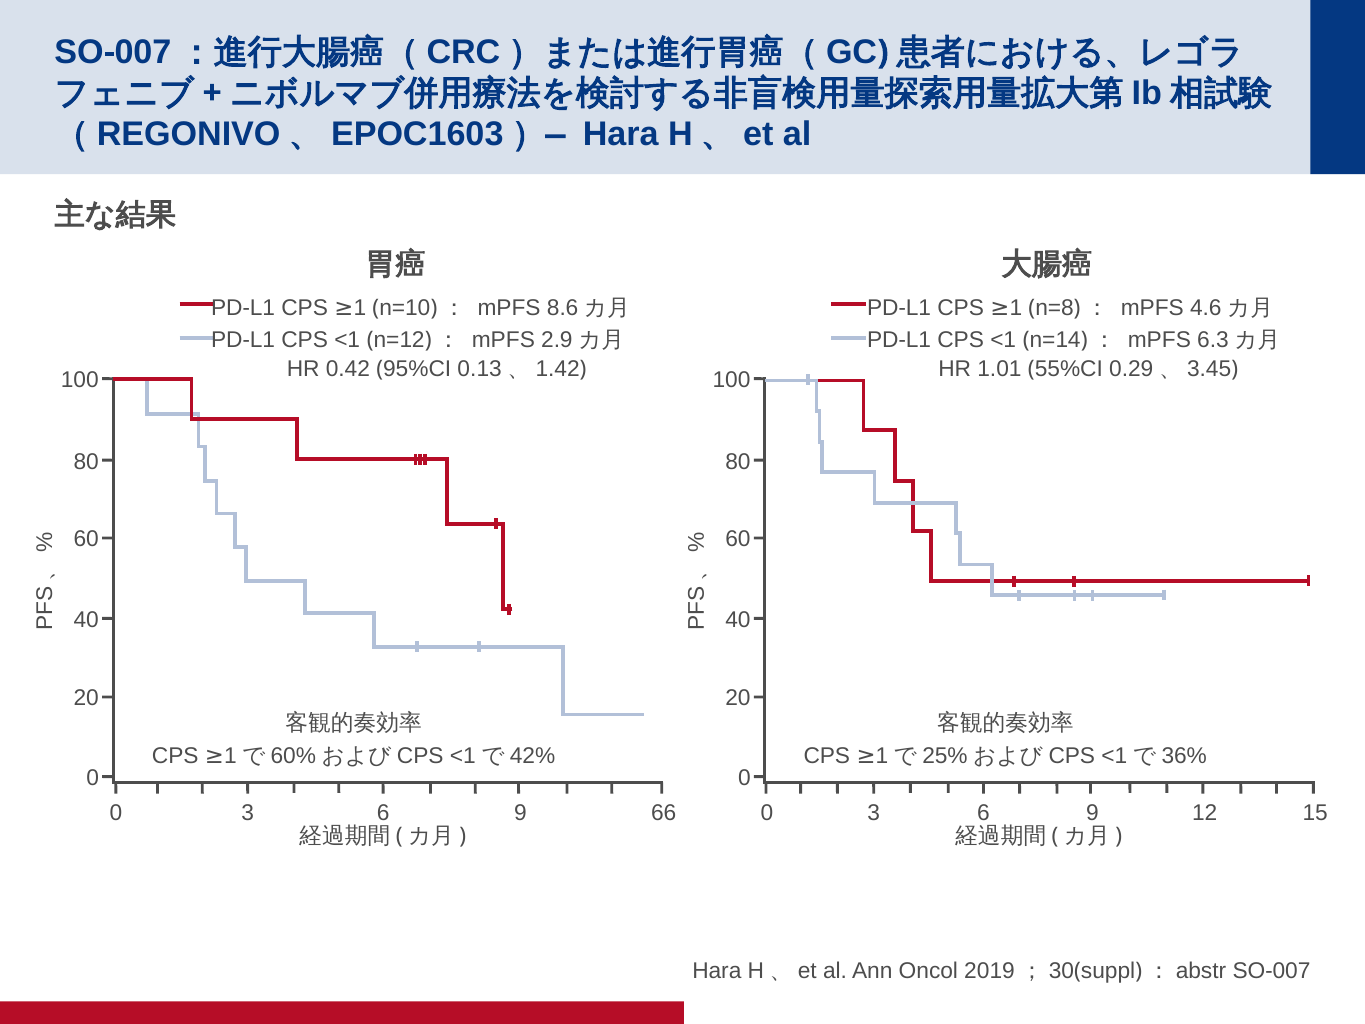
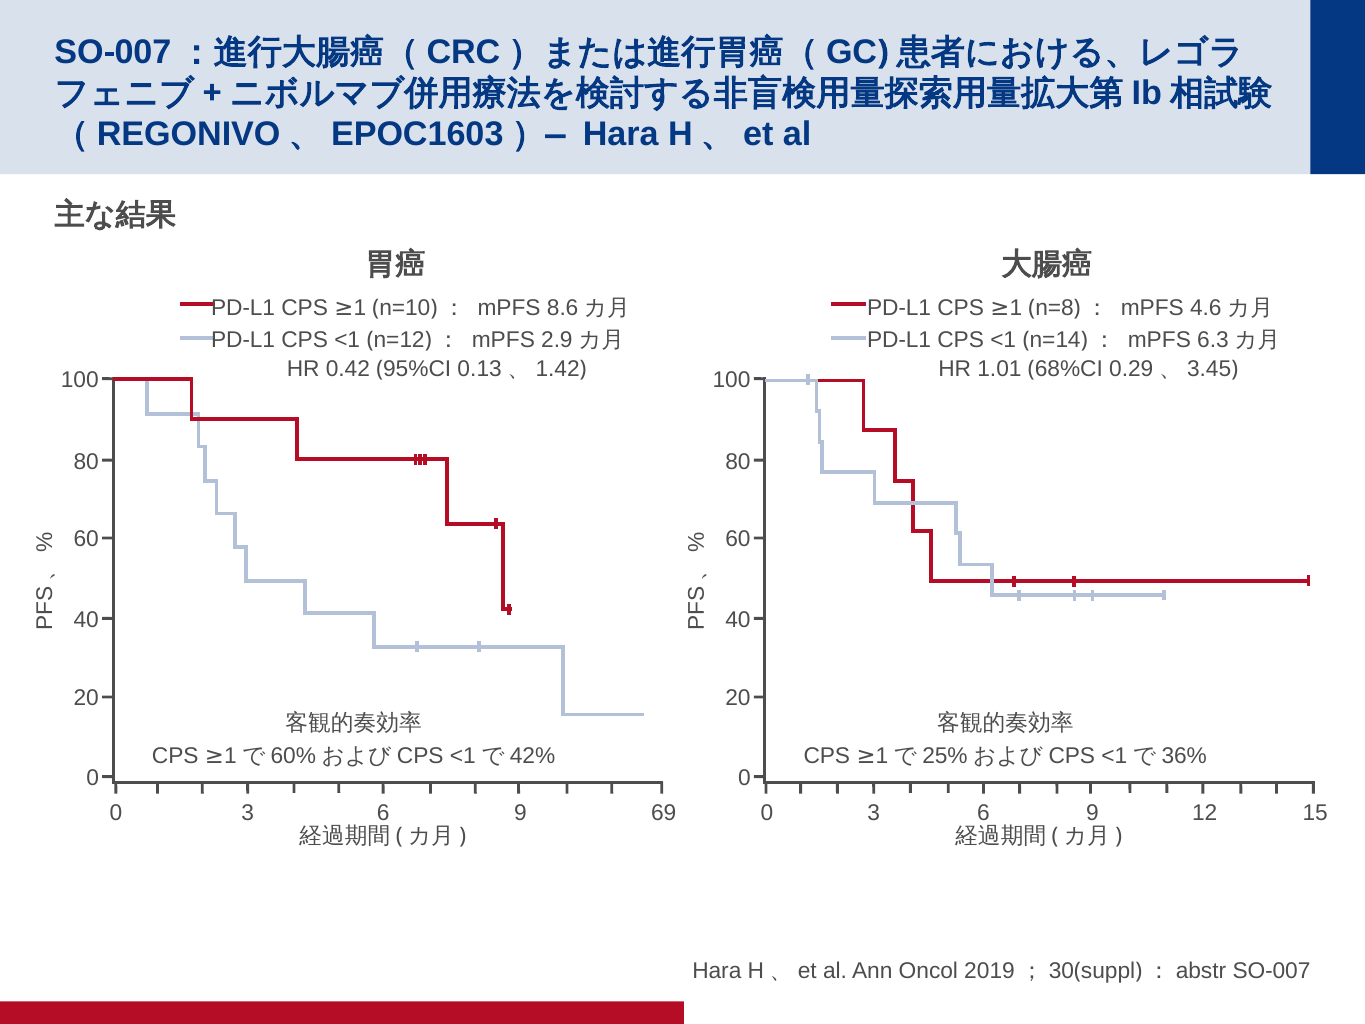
55%CI: 55%CI -> 68%CI (1069, 369)
66: 66 -> 69 (664, 812)
